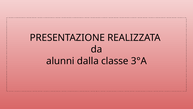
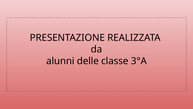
dalla: dalla -> delle (88, 61)
